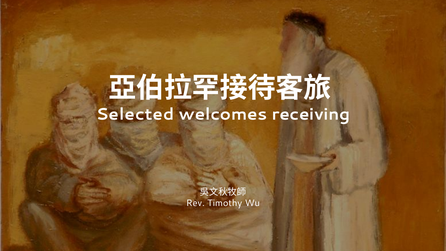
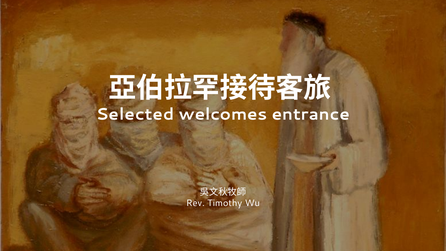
receiving: receiving -> entrance (311, 114)
